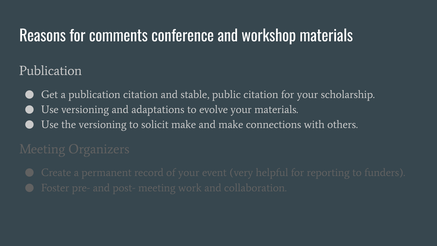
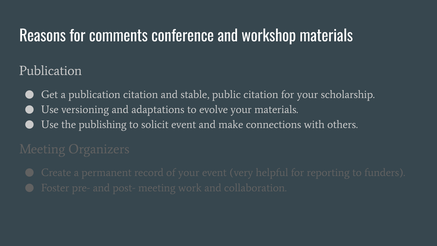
the versioning: versioning -> publishing (103, 125)
solicit make: make -> event (184, 125)
